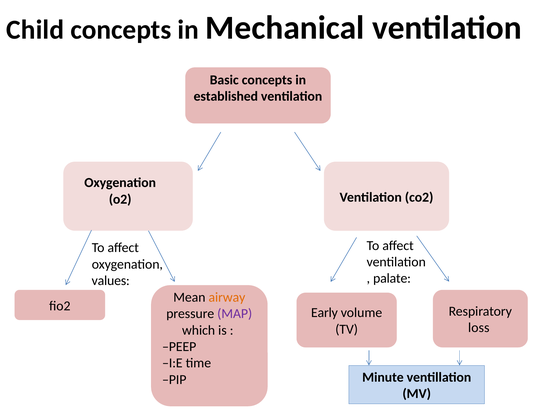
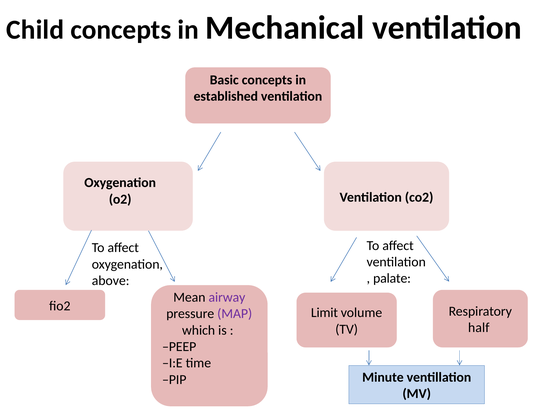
values: values -> above (111, 281)
airway colour: orange -> purple (227, 297)
Early: Early -> Limit (324, 313)
loss: loss -> half (479, 328)
